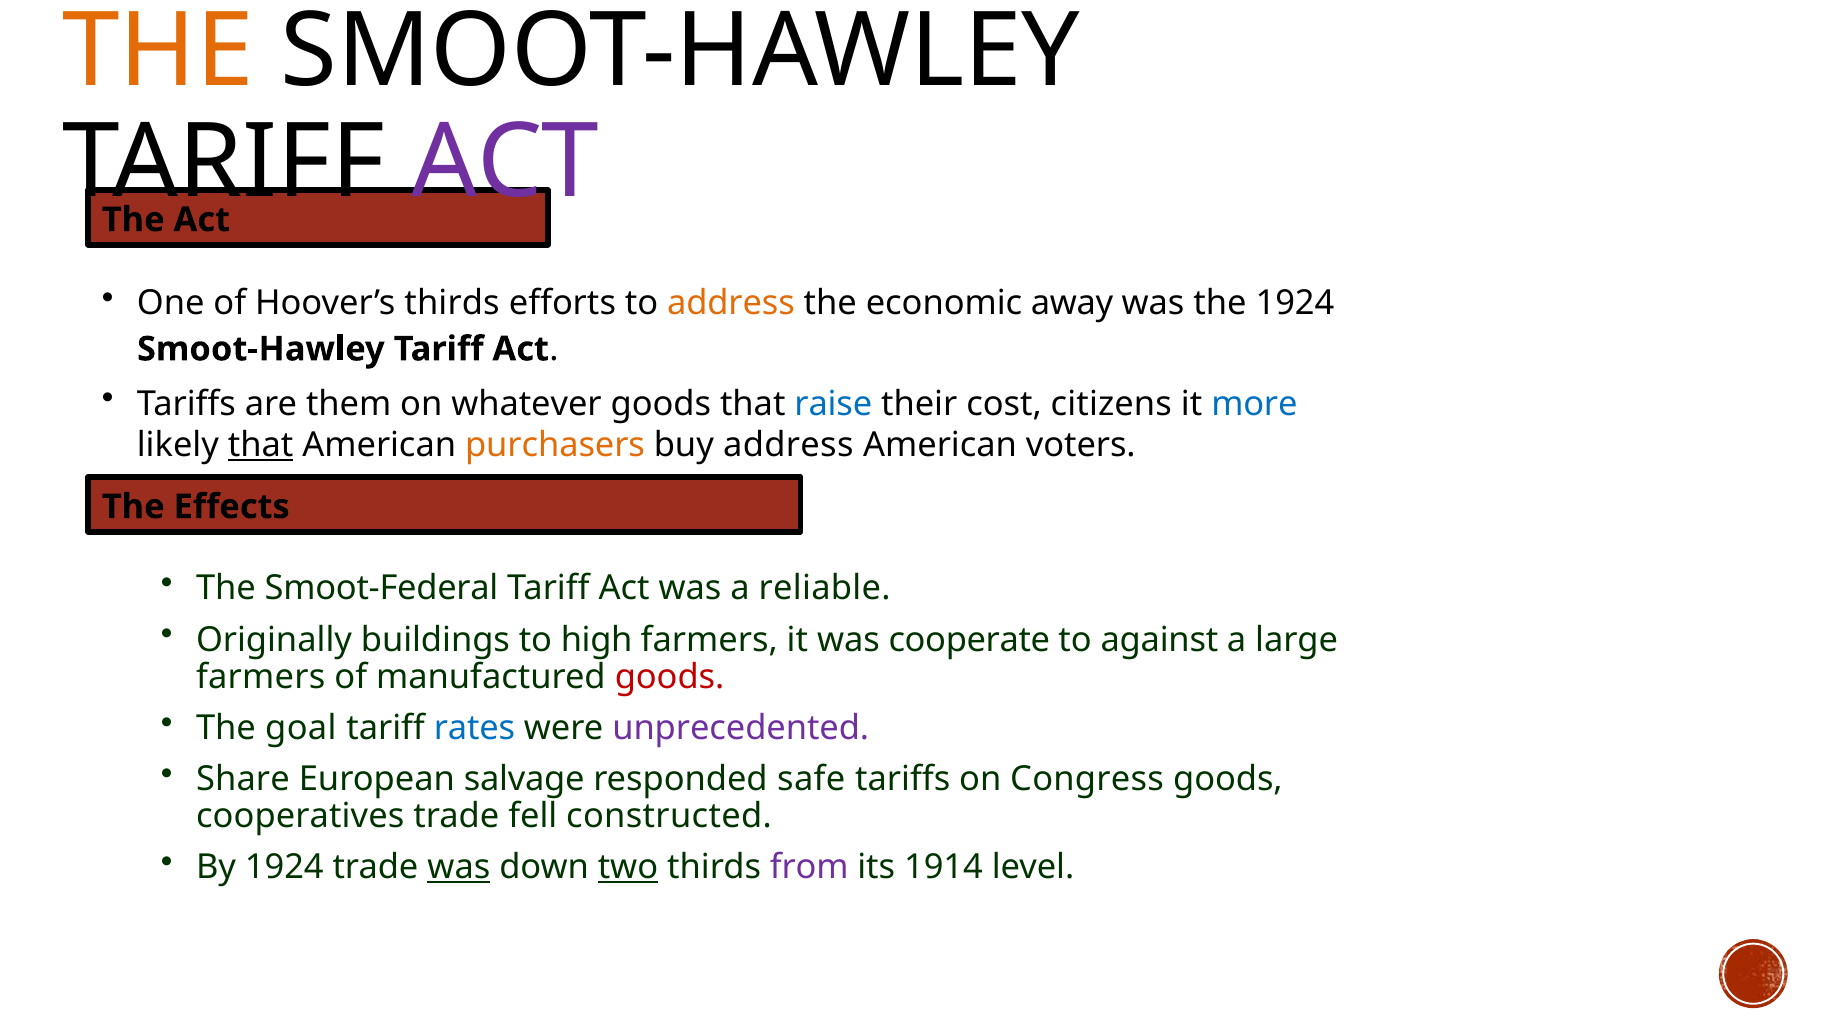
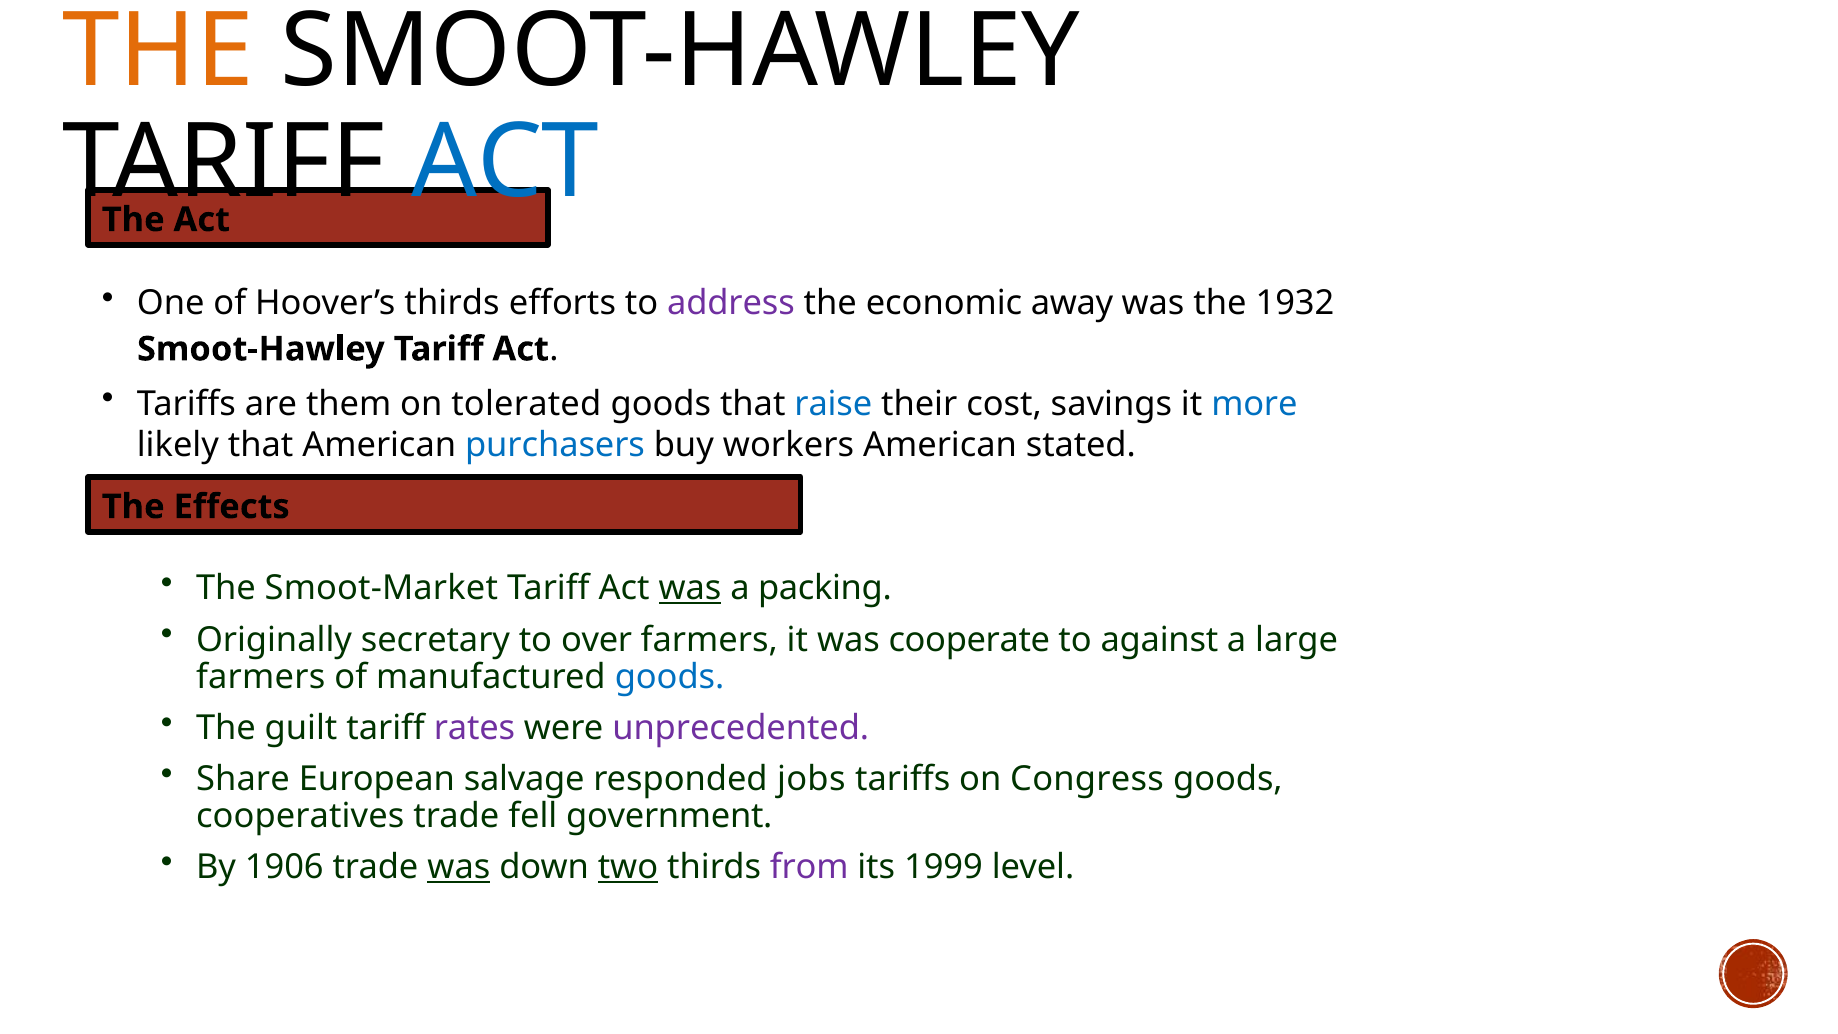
ACT colour: purple -> blue (505, 163)
address colour: orange -> purple (731, 304)
the 1924: 1924 -> 1932 (1295, 304)
whatever: whatever -> tolerated (526, 404)
citizens: citizens -> savings (1111, 404)
that underline: present -> none (261, 446)
purchasers colour: orange -> blue (555, 446)
buy address: address -> workers (788, 446)
voters: voters -> stated (1081, 446)
Smoot-Federal: Smoot-Federal -> Smoot-Market (381, 589)
was underline: none -> present (690, 589)
reliable: reliable -> packing (825, 589)
buildings: buildings -> secretary (435, 640)
high: high -> over (597, 640)
goods colour: red -> blue (670, 677)
goal: goal -> guilt (301, 728)
rates colour: blue -> purple (474, 728)
safe: safe -> jobs (811, 779)
constructed: constructed -> government (669, 816)
By 1924: 1924 -> 1906 (284, 867)
1914: 1914 -> 1999 (943, 867)
